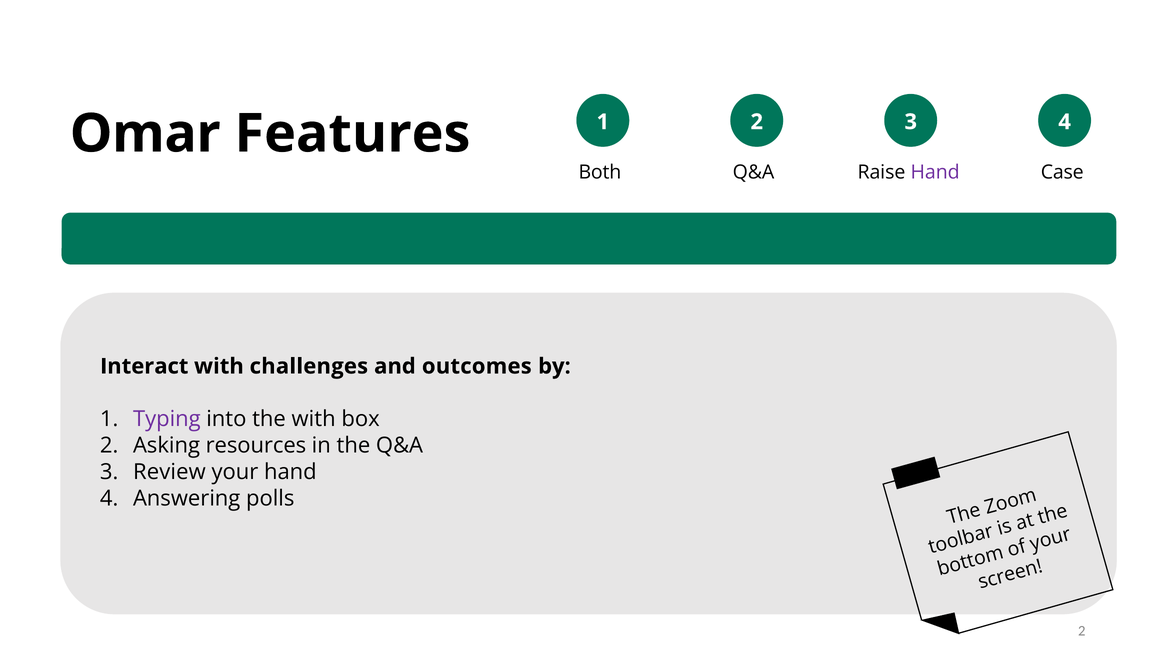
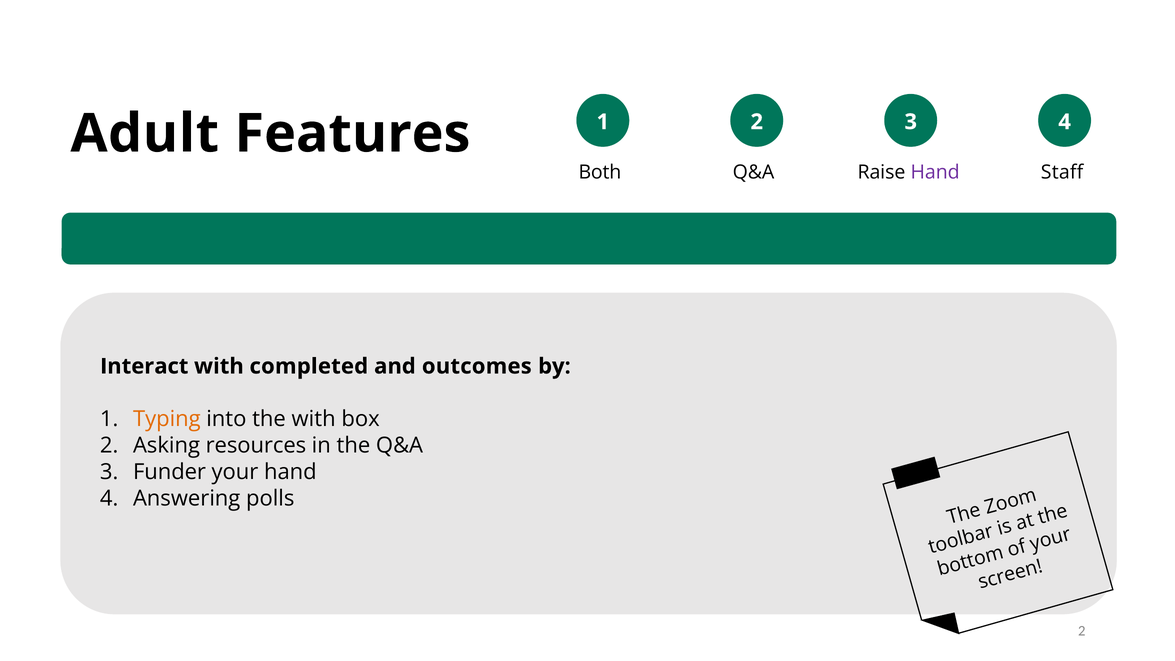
Omar: Omar -> Adult (145, 134)
Case: Case -> Staff (1062, 172)
challenges: challenges -> completed (309, 366)
Typing colour: purple -> orange (167, 419)
Review: Review -> Funder (170, 472)
